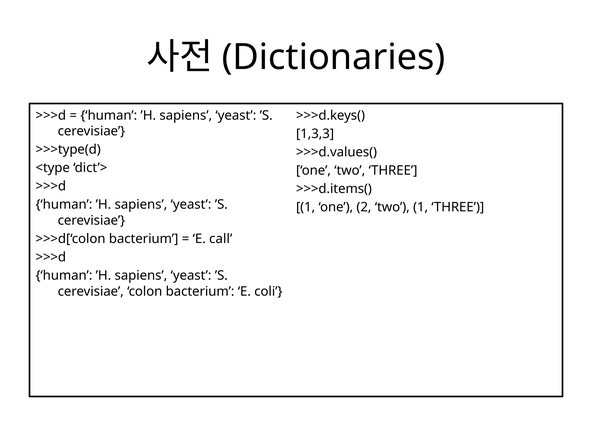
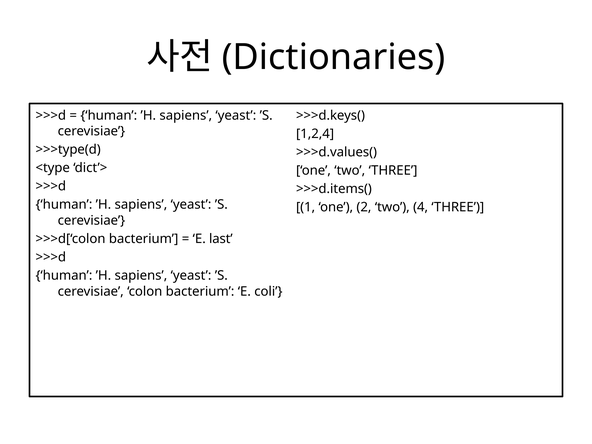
1,3,3: 1,3,3 -> 1,2,4 (315, 134)
two 1: 1 -> 4 (421, 207)
call: call -> last (221, 239)
